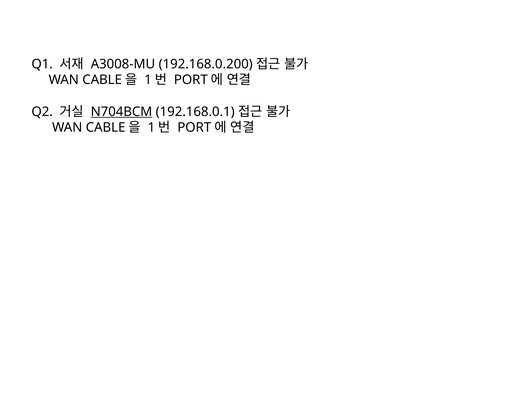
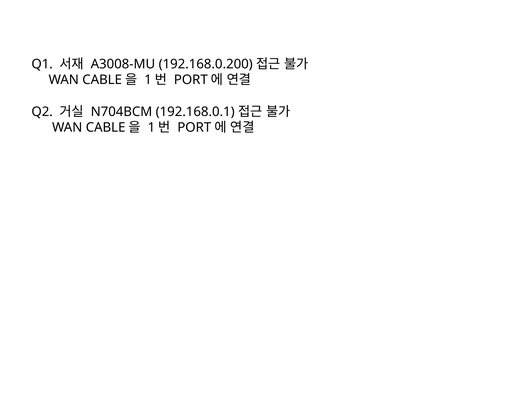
N704BCM underline: present -> none (121, 112)
